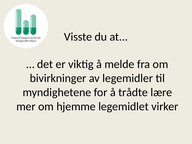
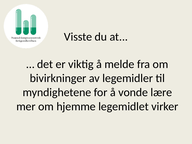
trådte: trådte -> vonde (133, 92)
